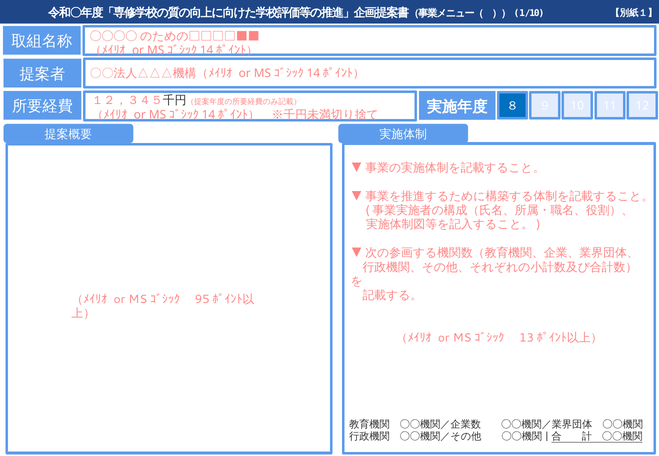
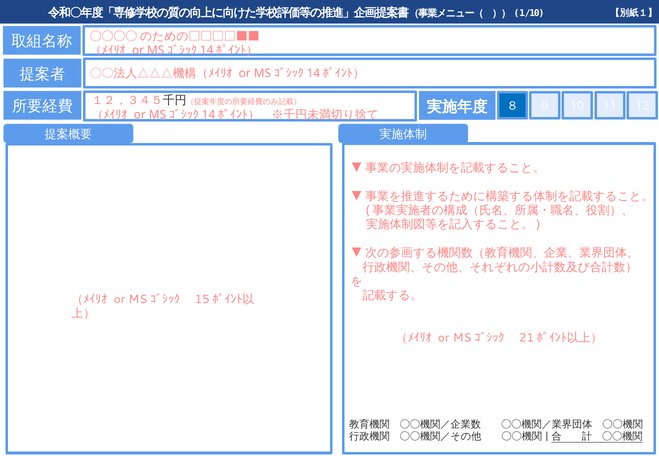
95: 95 -> 15 (202, 299)
13: 13 -> 21 (527, 338)
